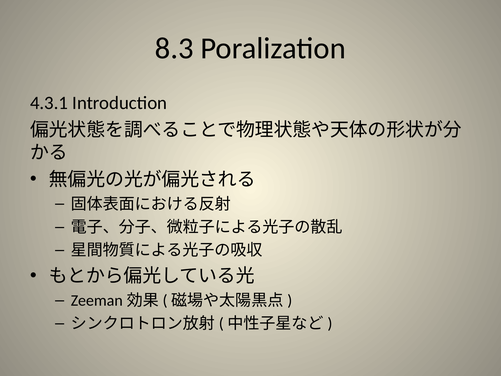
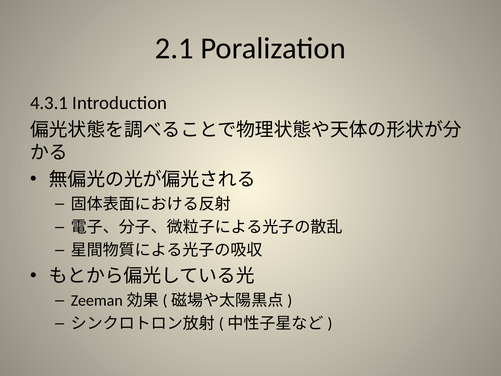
8.3: 8.3 -> 2.1 (174, 48)
